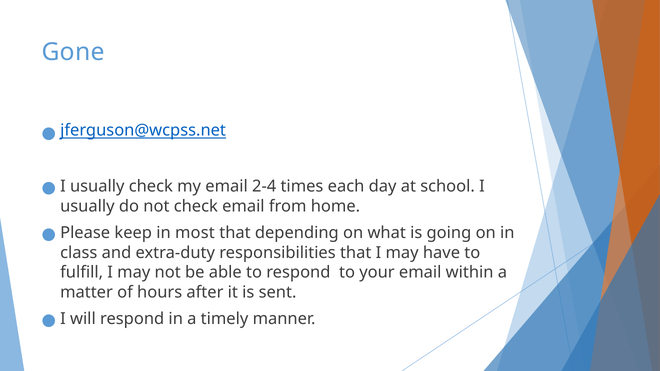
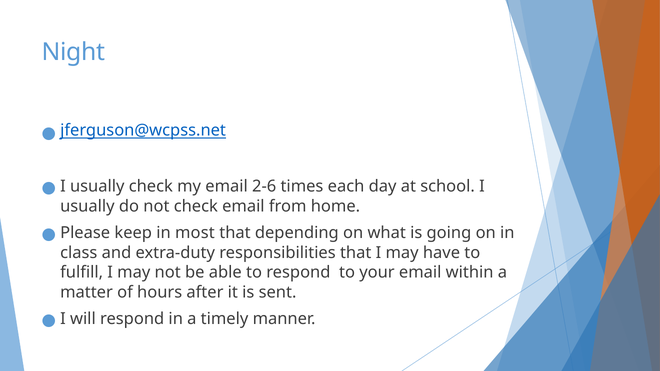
Gone: Gone -> Night (73, 52)
2-4: 2-4 -> 2-6 (264, 187)
